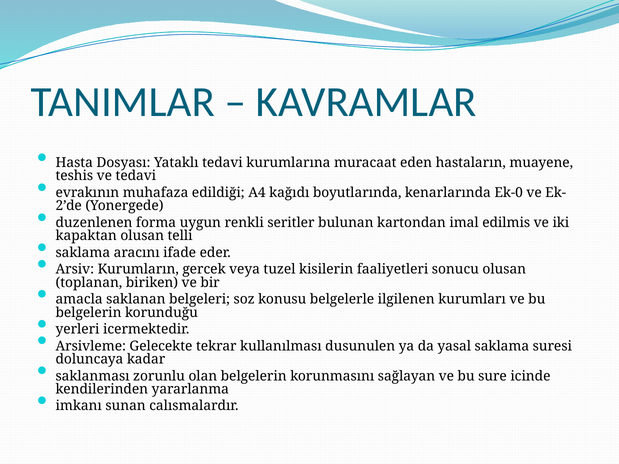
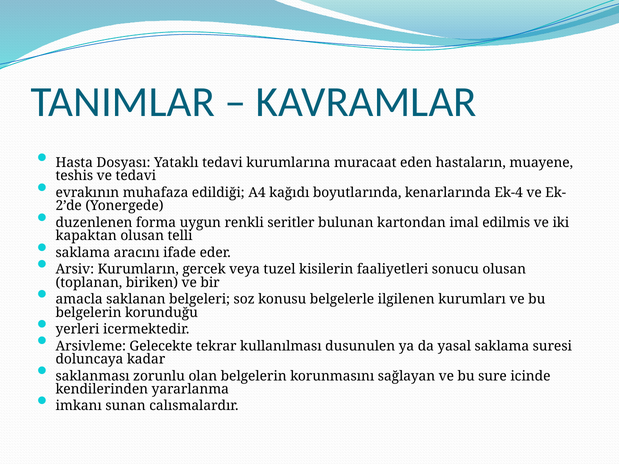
Ek-0: Ek-0 -> Ek-4 (509, 193)
